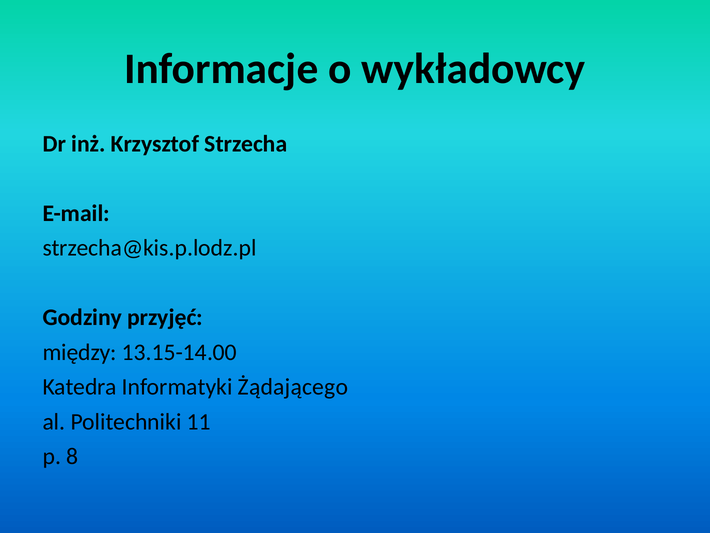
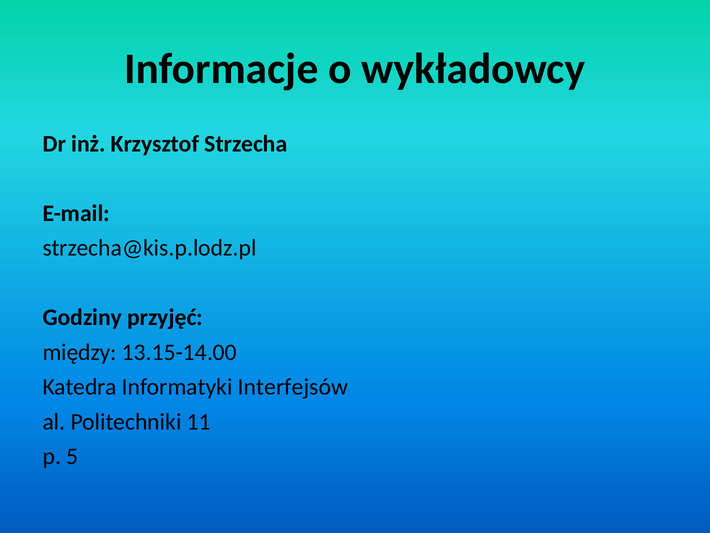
Żądającego: Żądającego -> Interfejsów (293, 387)
8: 8 -> 5 (72, 456)
